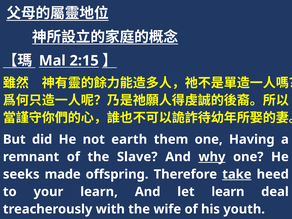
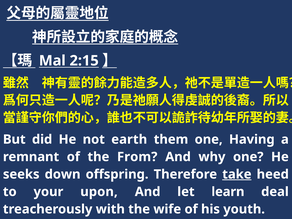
Slave: Slave -> From (137, 157)
why underline: present -> none (212, 157)
made: made -> down (63, 174)
your learn: learn -> upon (99, 192)
